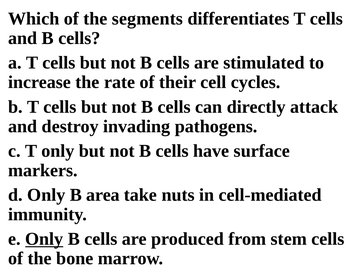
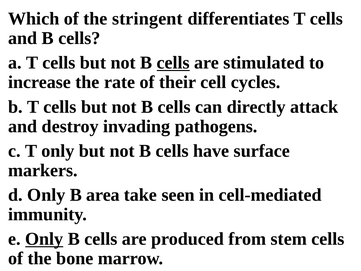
segments: segments -> stringent (147, 19)
cells underline: none -> present (173, 63)
nuts: nuts -> seen (178, 195)
